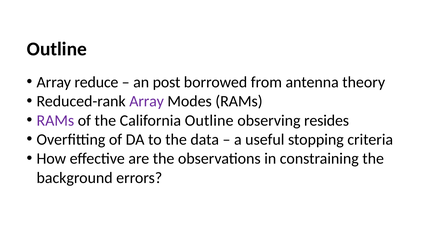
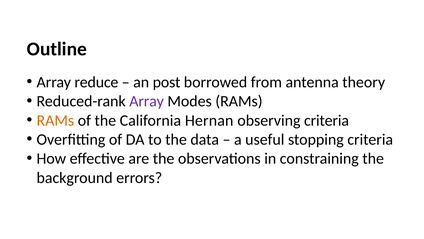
RAMs colour: purple -> orange (55, 120)
California Outline: Outline -> Hernan (209, 120)
observing resides: resides -> criteria (327, 120)
